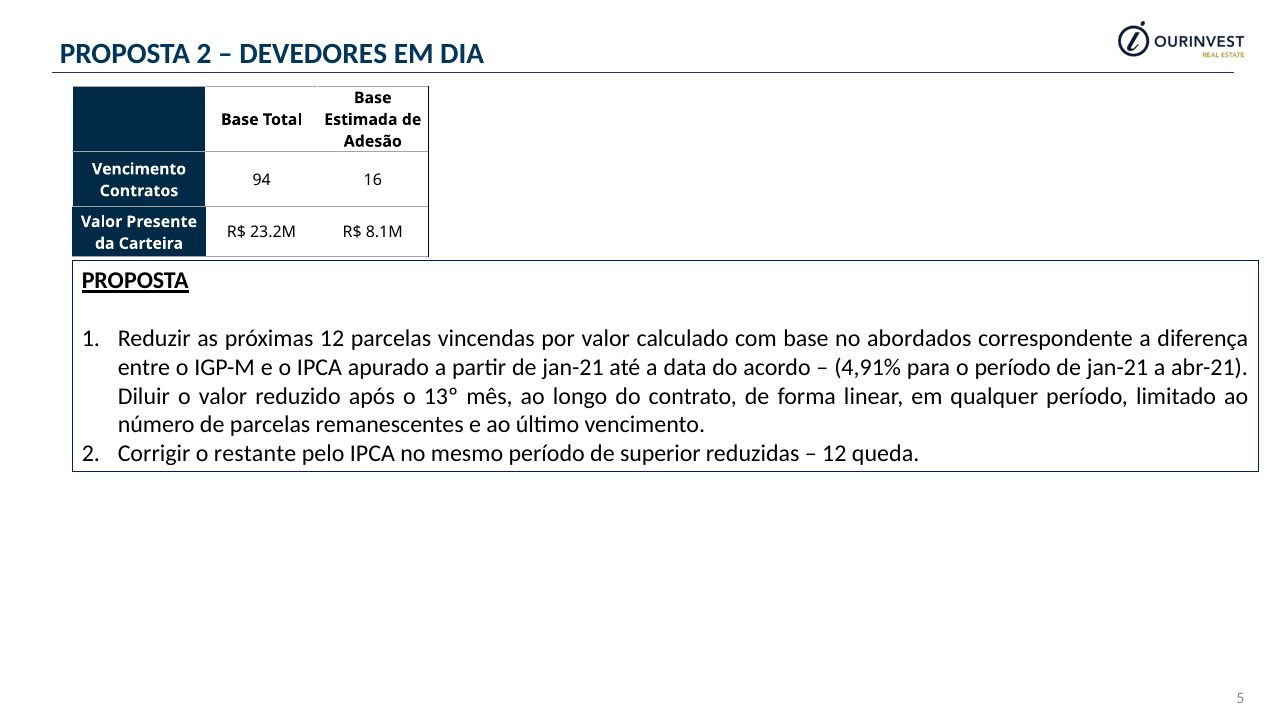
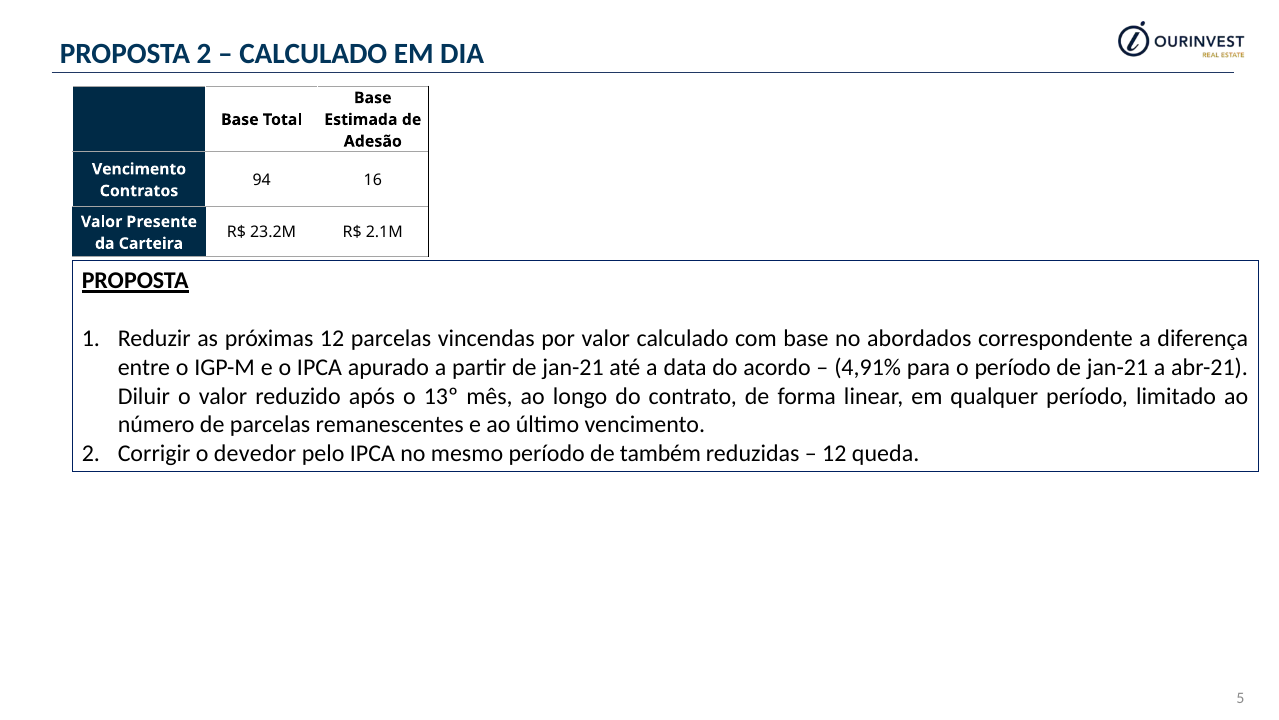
DEVEDORES: DEVEDORES -> CALCULADO (313, 54)
8.1M: 8.1M -> 2.1M (384, 232)
restante: restante -> devedor (255, 453)
superior: superior -> também (660, 453)
